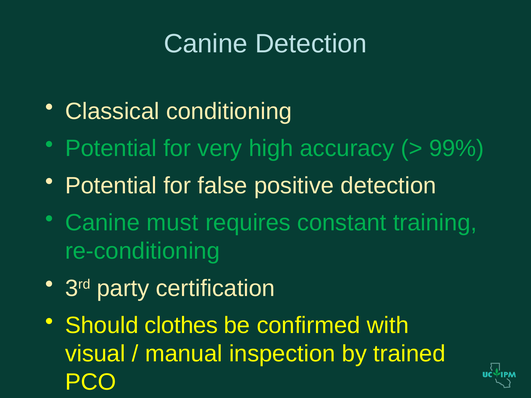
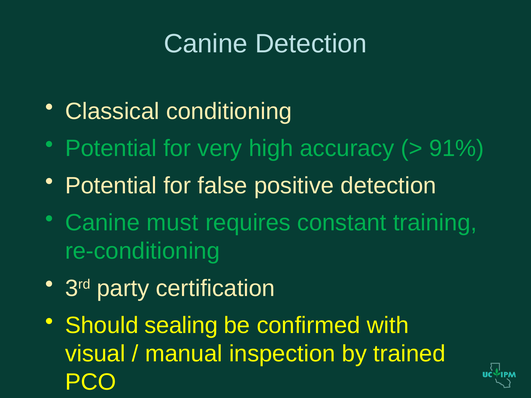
99%: 99% -> 91% (457, 149)
clothes: clothes -> sealing (181, 326)
